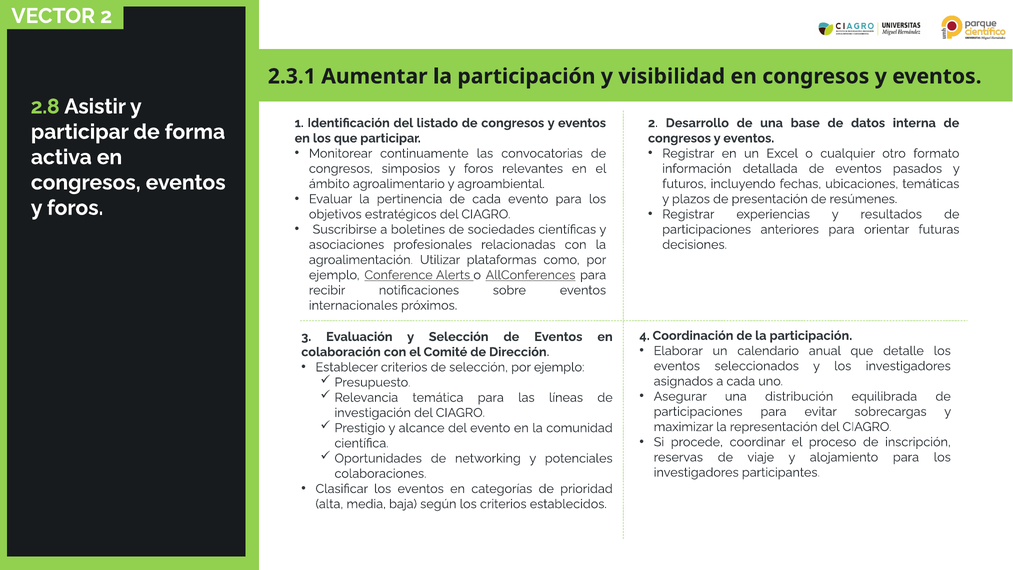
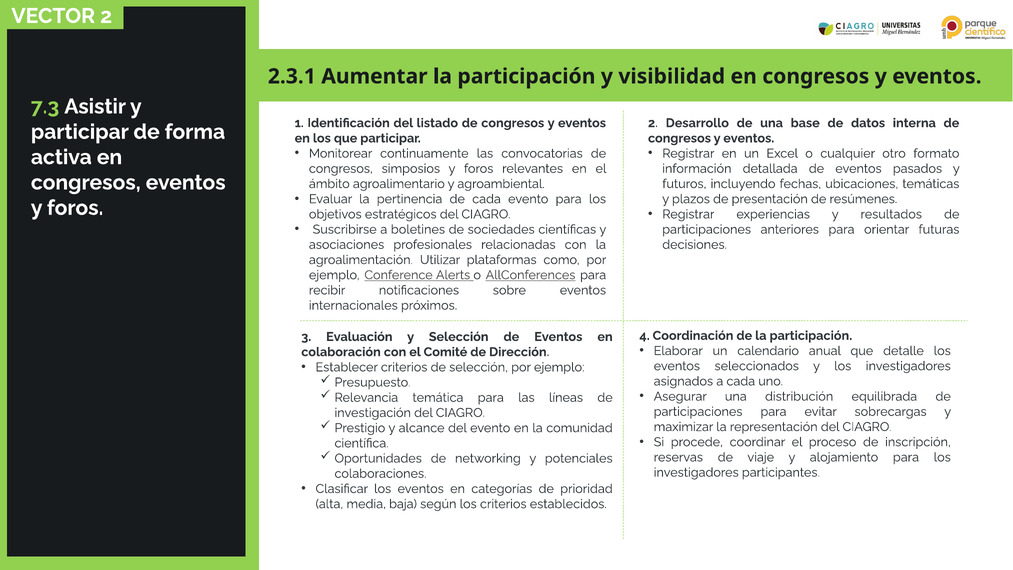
2.8: 2.8 -> 7.3 (45, 107)
